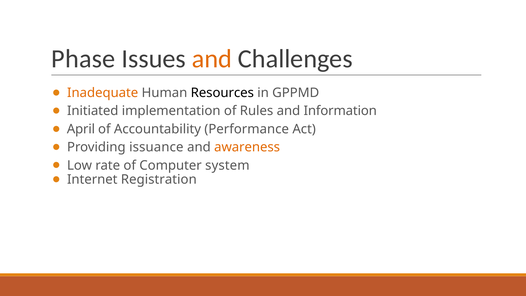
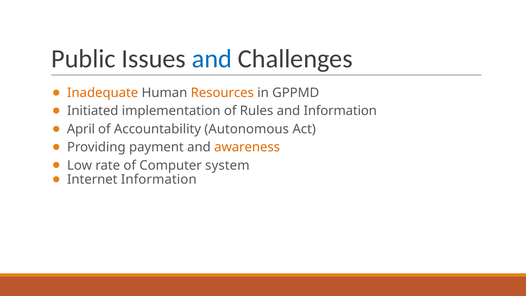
Phase: Phase -> Public (83, 59)
and colour: orange -> blue (212, 59)
Resources colour: black -> orange (222, 93)
Performance: Performance -> Autonomous (247, 129)
issuance: issuance -> payment (156, 147)
Internet Registration: Registration -> Information (159, 179)
